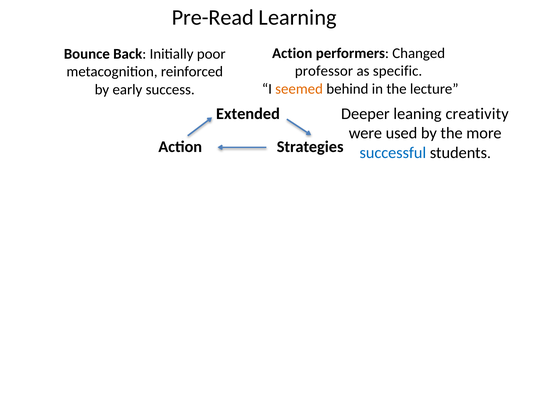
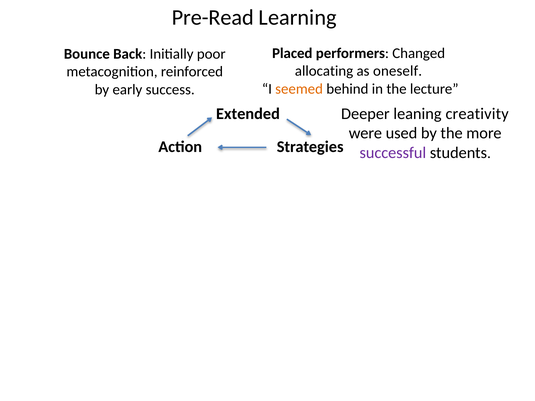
Action: Action -> Placed (292, 53)
professor: professor -> allocating (324, 71)
specific: specific -> oneself (398, 71)
successful colour: blue -> purple (393, 153)
